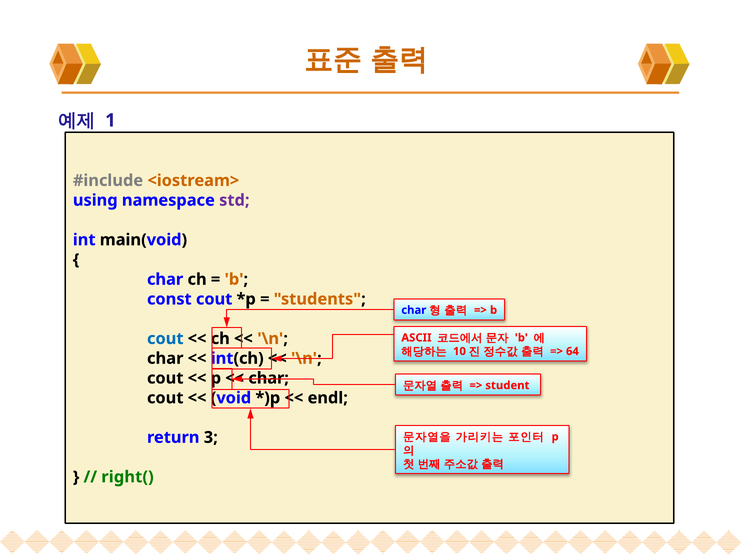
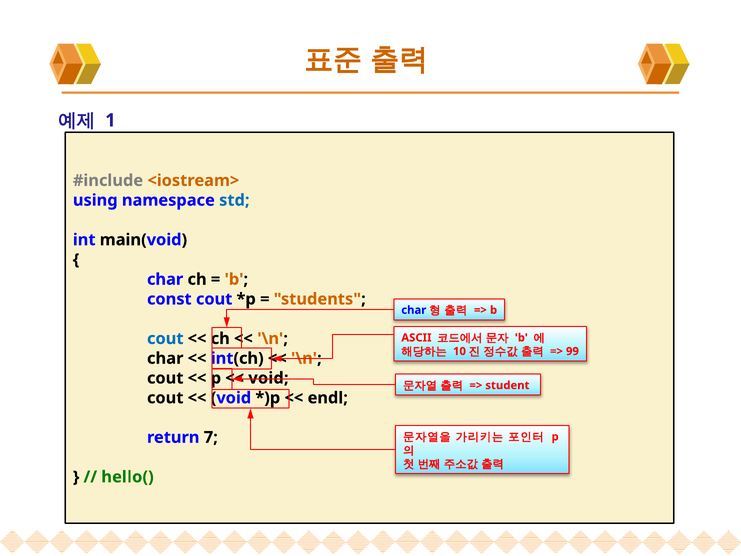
std colour: purple -> blue (234, 200)
64: 64 -> 99 (572, 351)
char: char -> void (268, 378)
3: 3 -> 7 (211, 437)
right(: right( -> hello( (128, 477)
